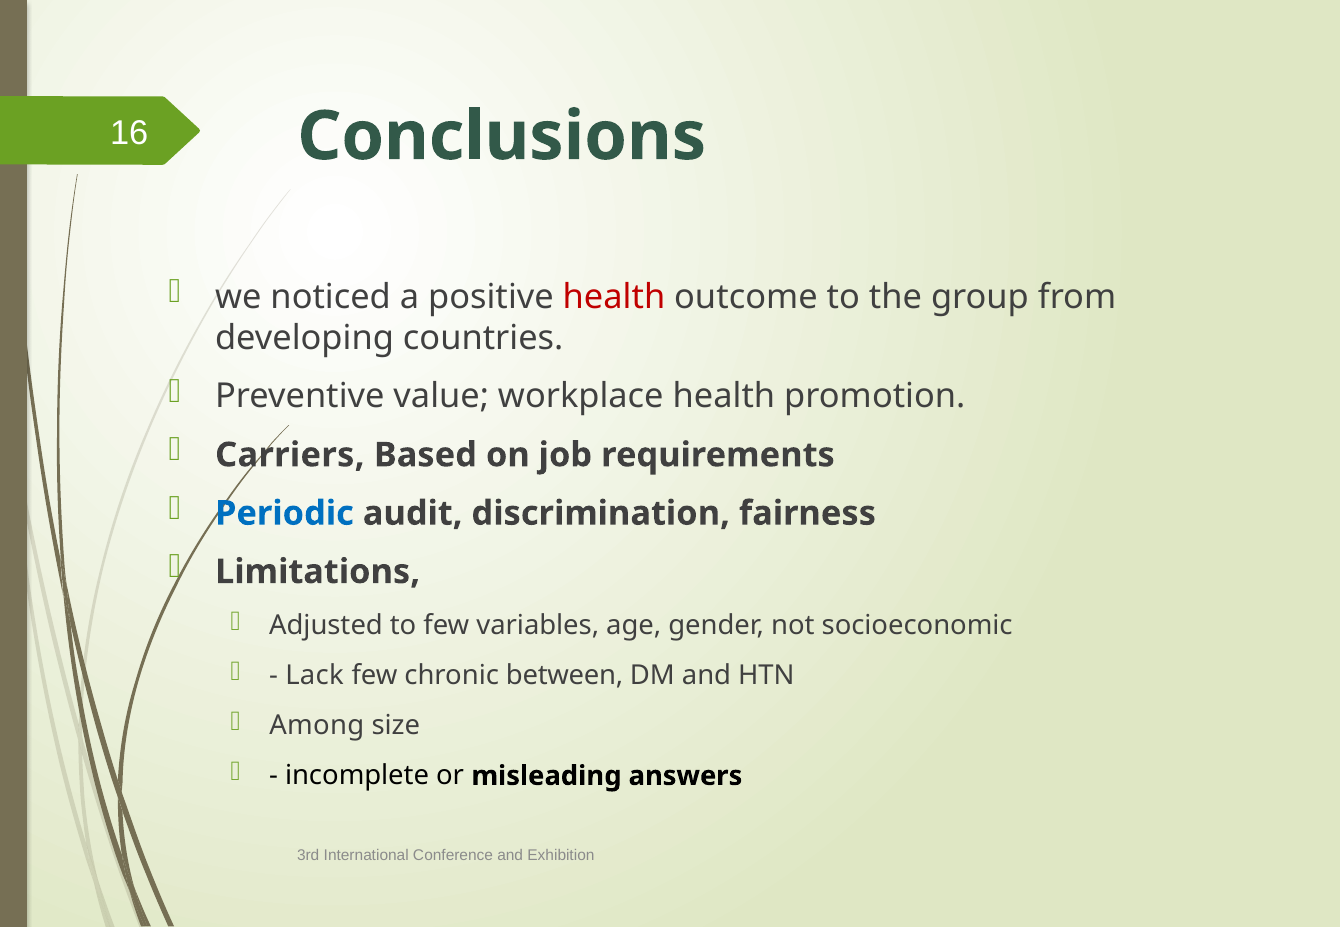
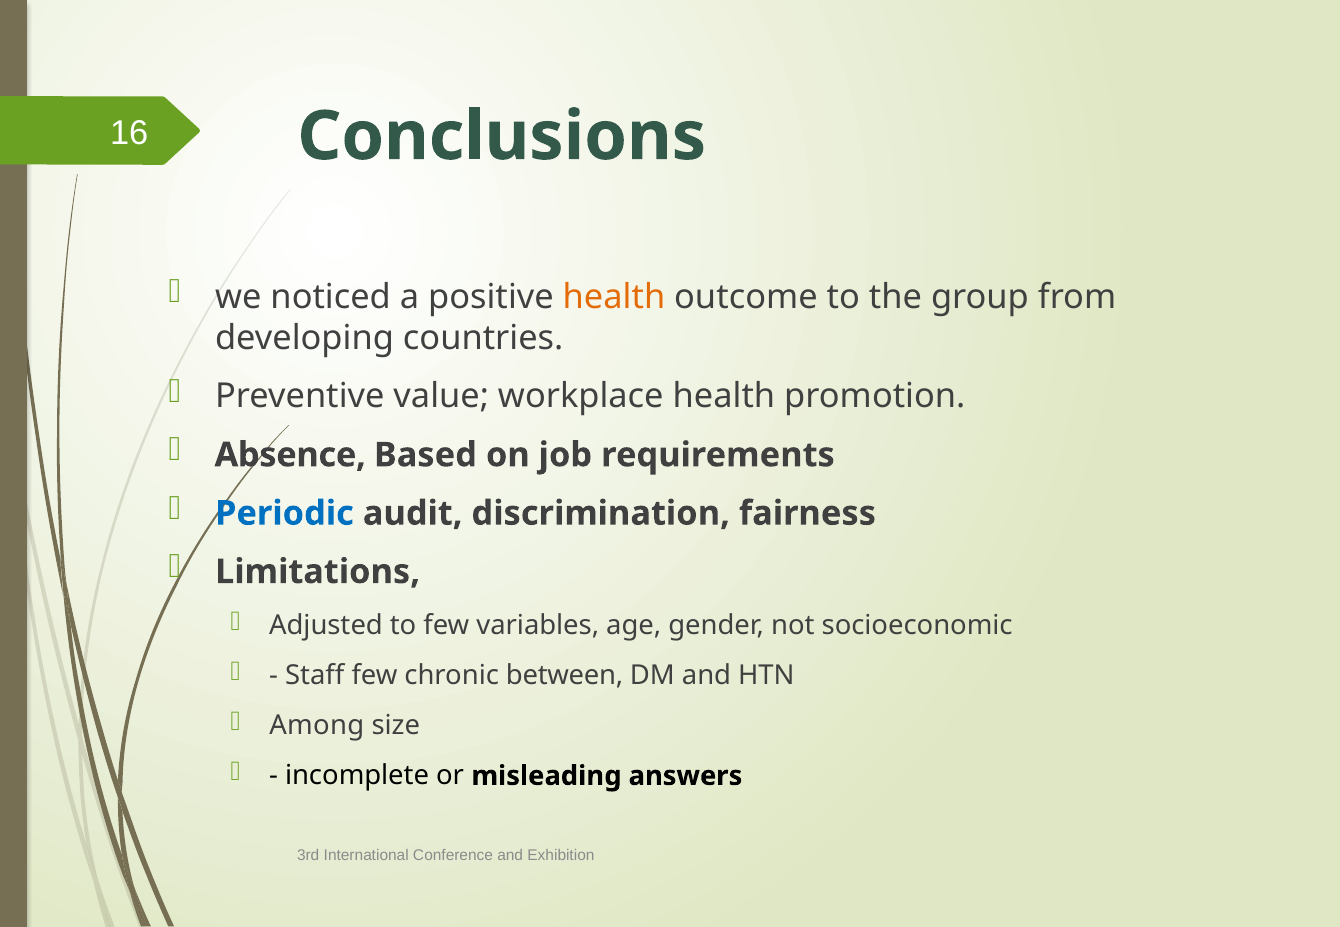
health colour: red -> orange (614, 297)
Carriers: Carriers -> Absence (290, 455)
Lack: Lack -> Staff (315, 676)
